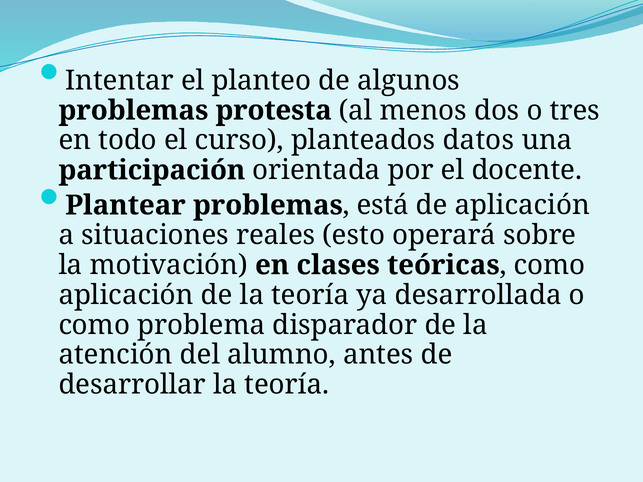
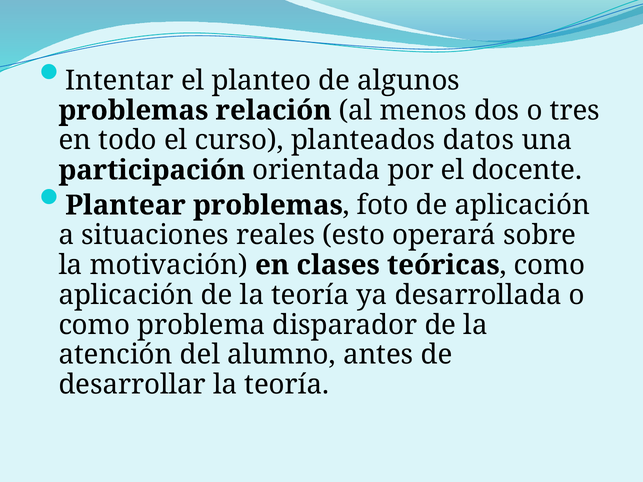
protesta: protesta -> relación (274, 110)
está: está -> foto (383, 205)
